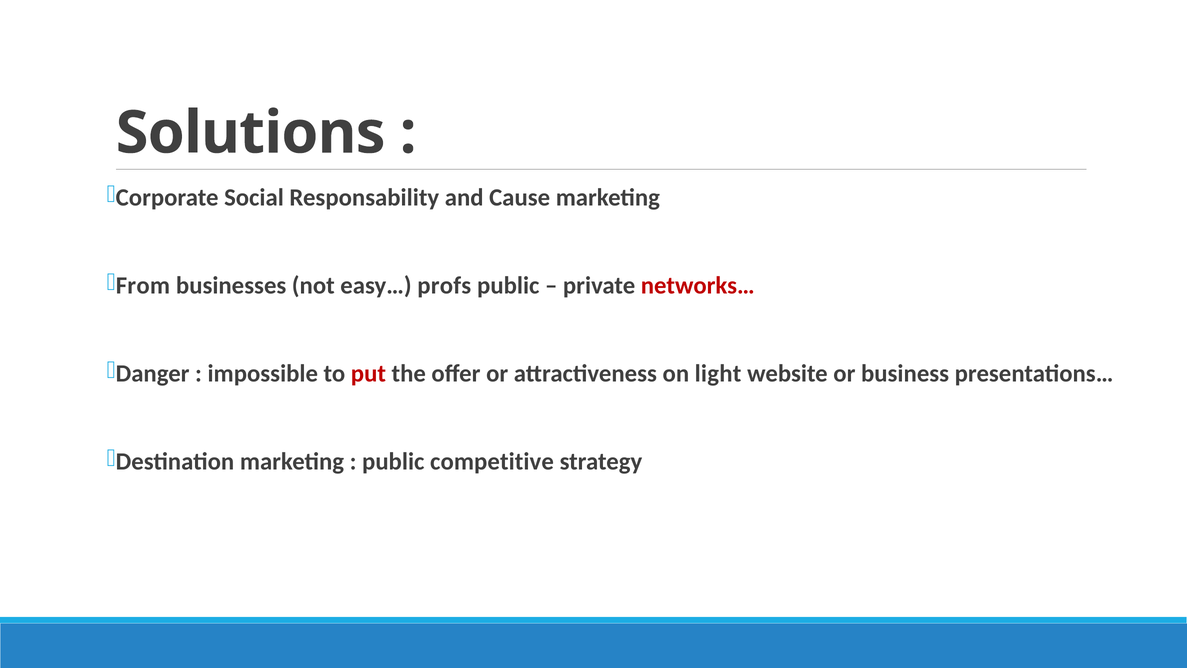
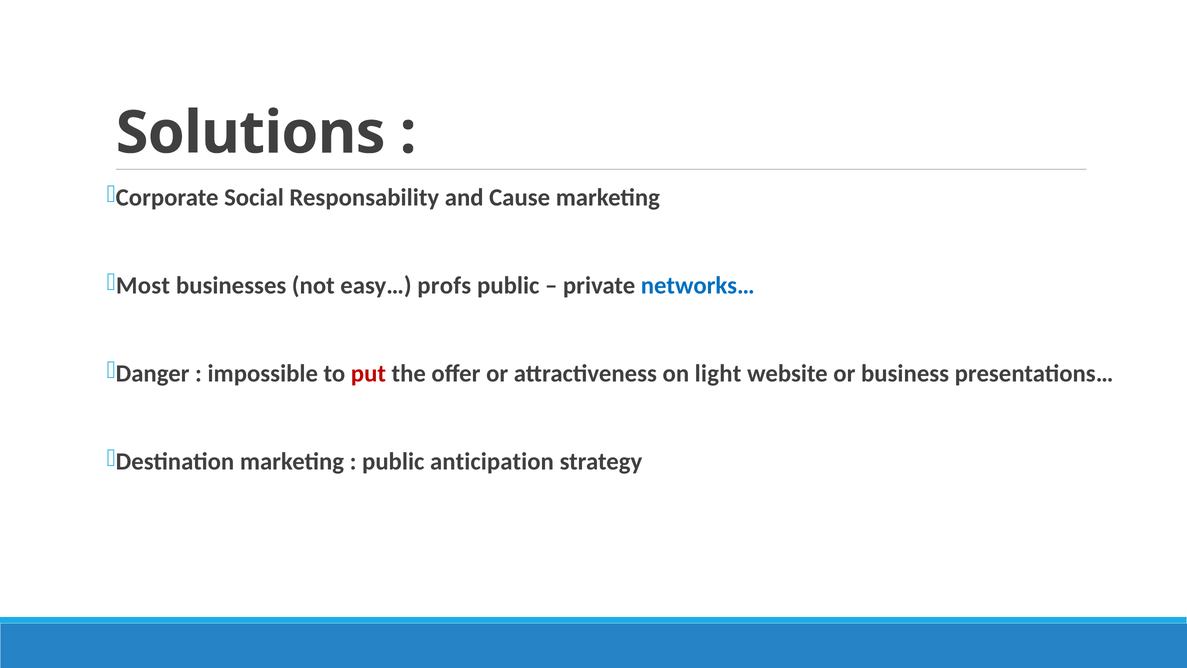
From: From -> Most (143, 285)
networks… colour: red -> blue (698, 285)
competitive: competitive -> anticipation (492, 461)
